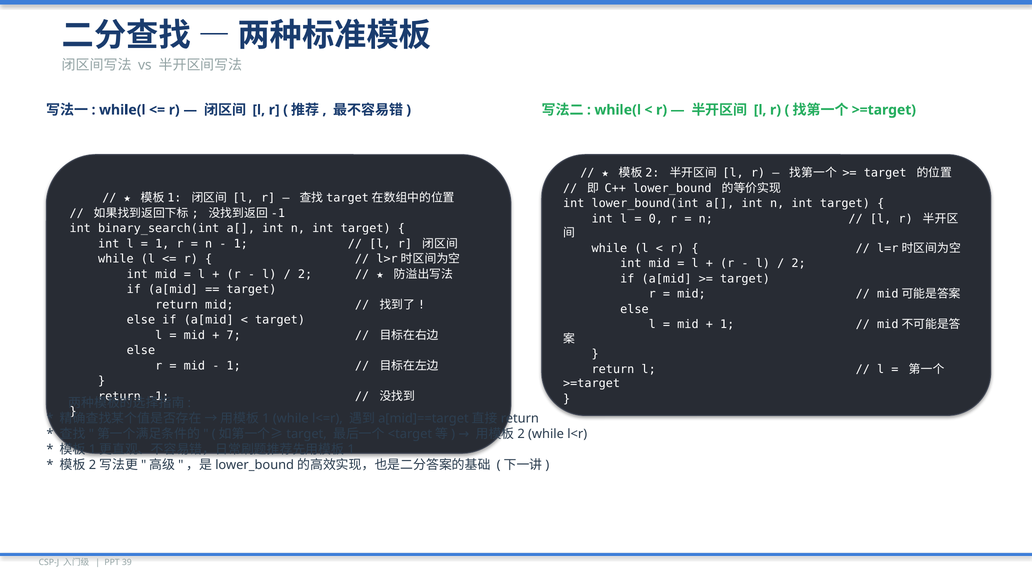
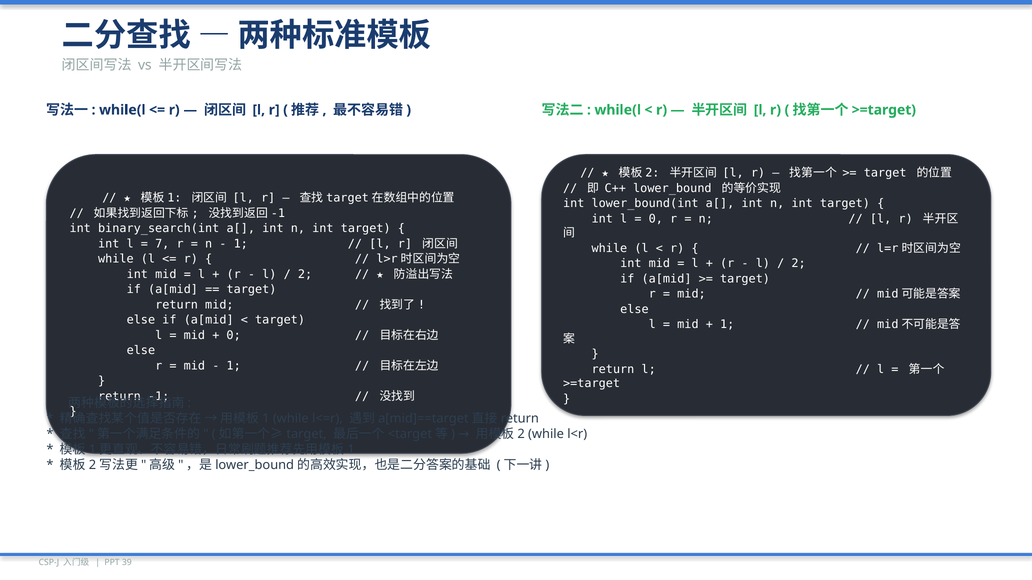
1: 1 -> 7 (162, 244)
7: 7 -> 0 (234, 336)
